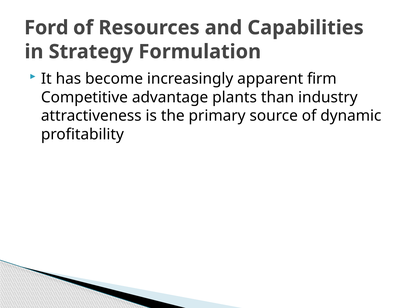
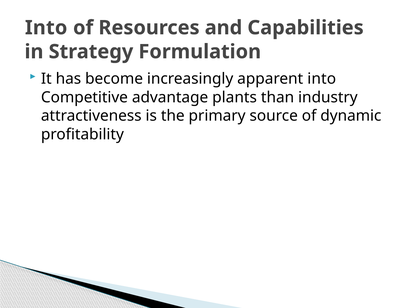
Ford: Ford -> Into (46, 28)
apparent firm: firm -> into (322, 79)
